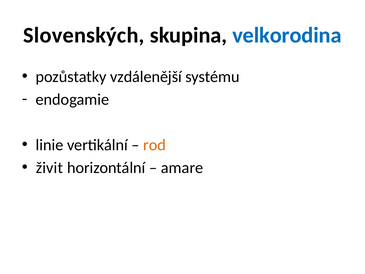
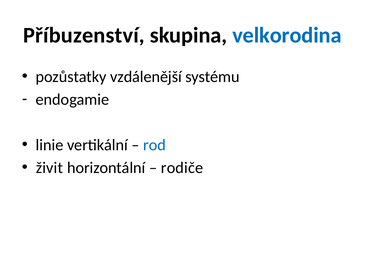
Slovenských: Slovenských -> Příbuzenství (84, 35)
rod colour: orange -> blue (155, 145)
amare: amare -> rodiče (182, 168)
